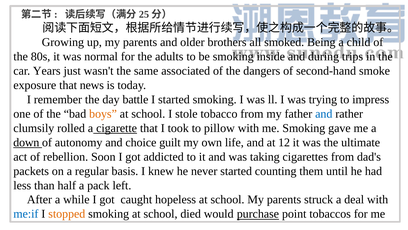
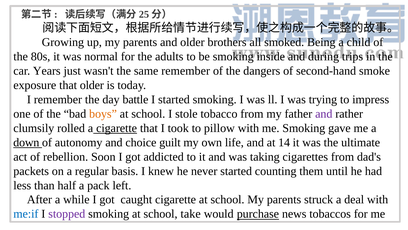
same associated: associated -> remember (186, 71)
that news: news -> older (92, 85)
and colour: blue -> purple (324, 114)
12: 12 -> 14 (284, 142)
caught hopeless: hopeless -> cigarette (176, 199)
stopped colour: orange -> purple (67, 214)
died: died -> take (191, 214)
point: point -> news (294, 214)
